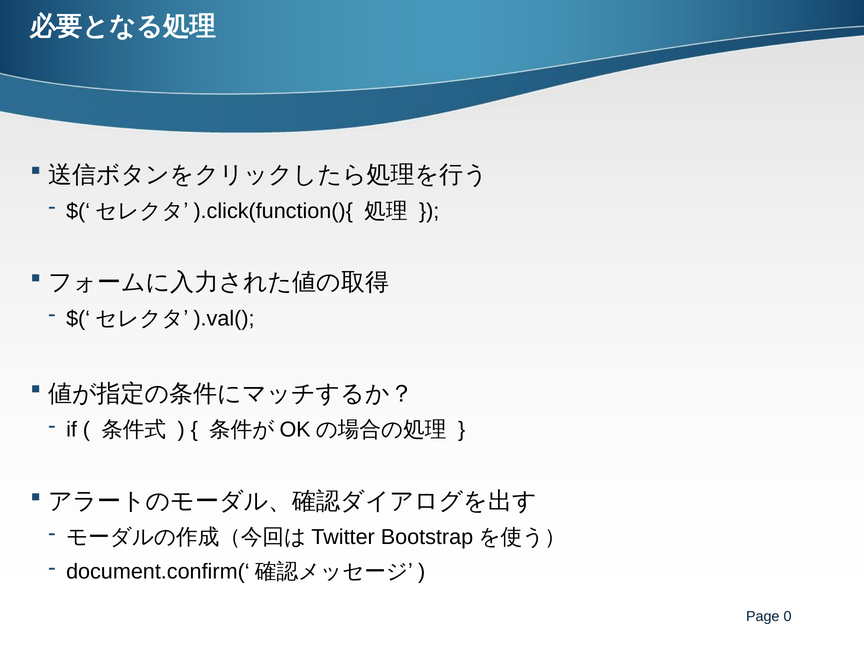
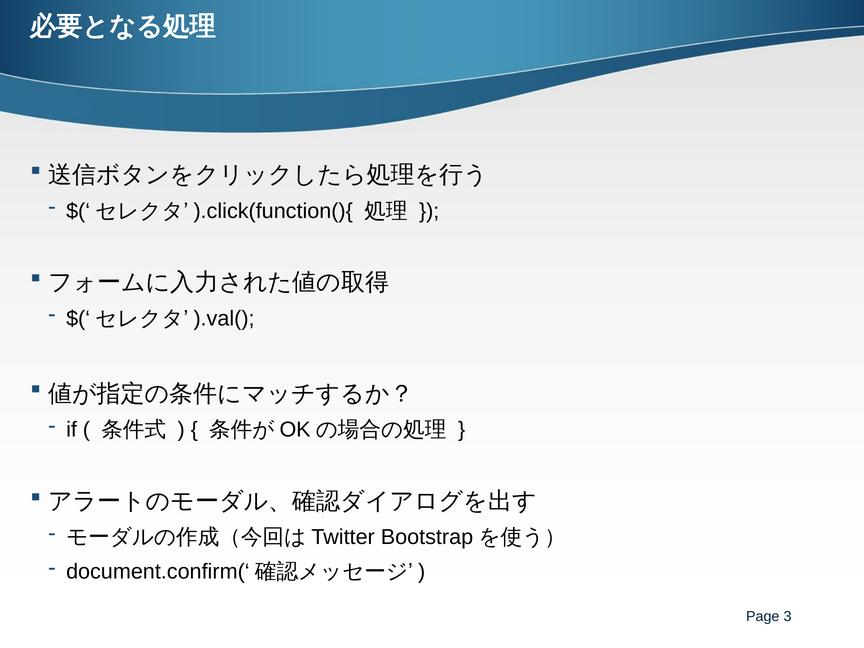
0: 0 -> 3 (788, 616)
